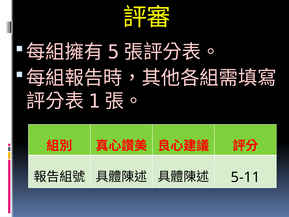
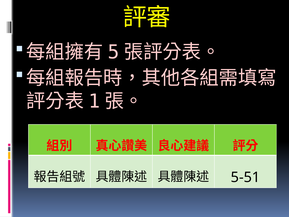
5-11: 5-11 -> 5-51 (245, 177)
